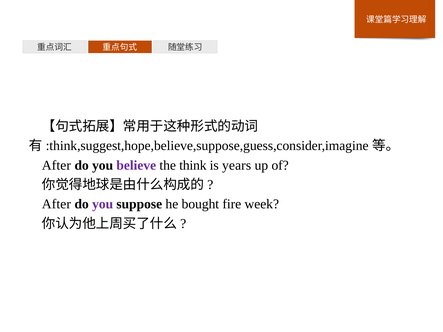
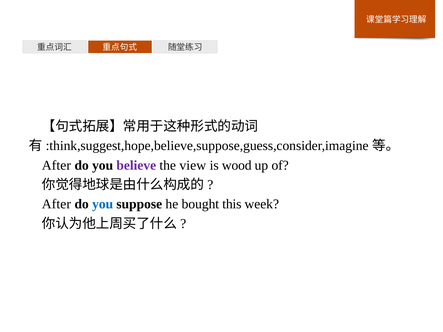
think: think -> view (193, 165)
years: years -> wood (237, 165)
you colour: purple -> blue (103, 204)
fire: fire -> this (232, 204)
